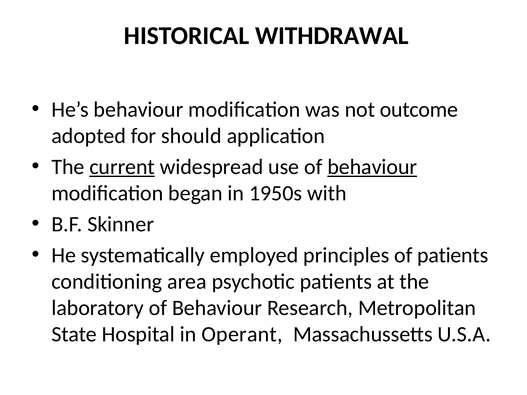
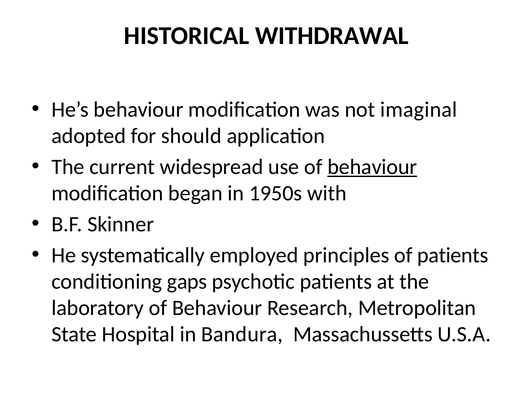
outcome: outcome -> imaginal (419, 110)
current underline: present -> none (122, 167)
area: area -> gaps (187, 282)
Operant: Operant -> Bandura (242, 334)
